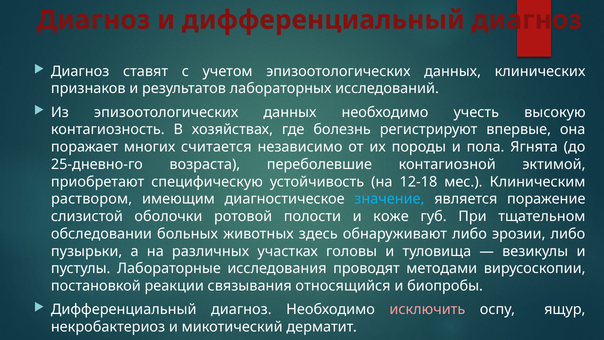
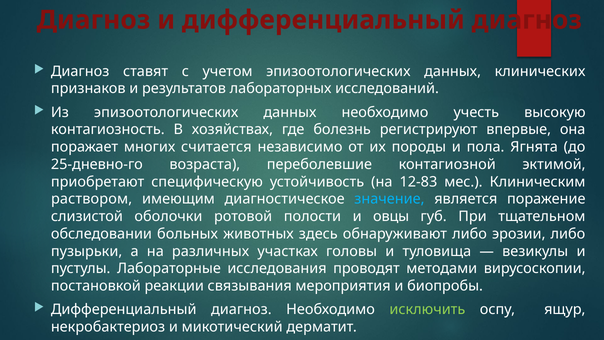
12-18: 12-18 -> 12-83 (418, 182)
коже: коже -> овцы (391, 216)
относящийся: относящийся -> мероприятия (343, 286)
исключить colour: pink -> light green (427, 309)
